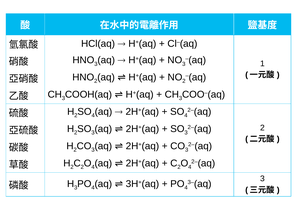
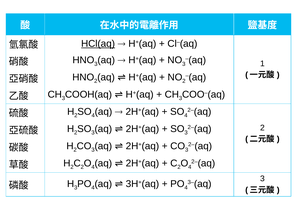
HCl(aq underline: none -> present (98, 44)
